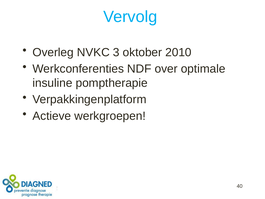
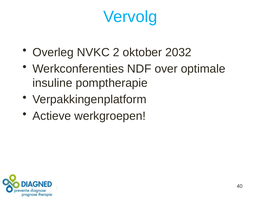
3: 3 -> 2 (116, 52)
2010: 2010 -> 2032 (178, 52)
